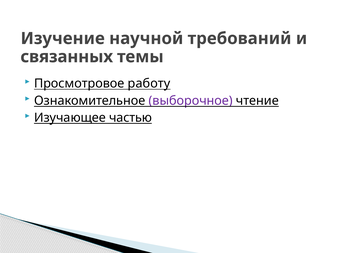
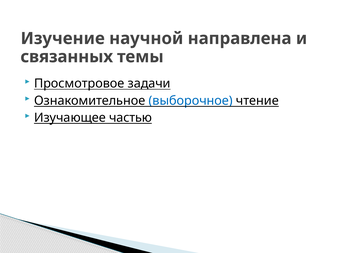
требований: требований -> направлена (240, 38)
работу: работу -> задачи (149, 83)
выборочное colour: purple -> blue (191, 100)
